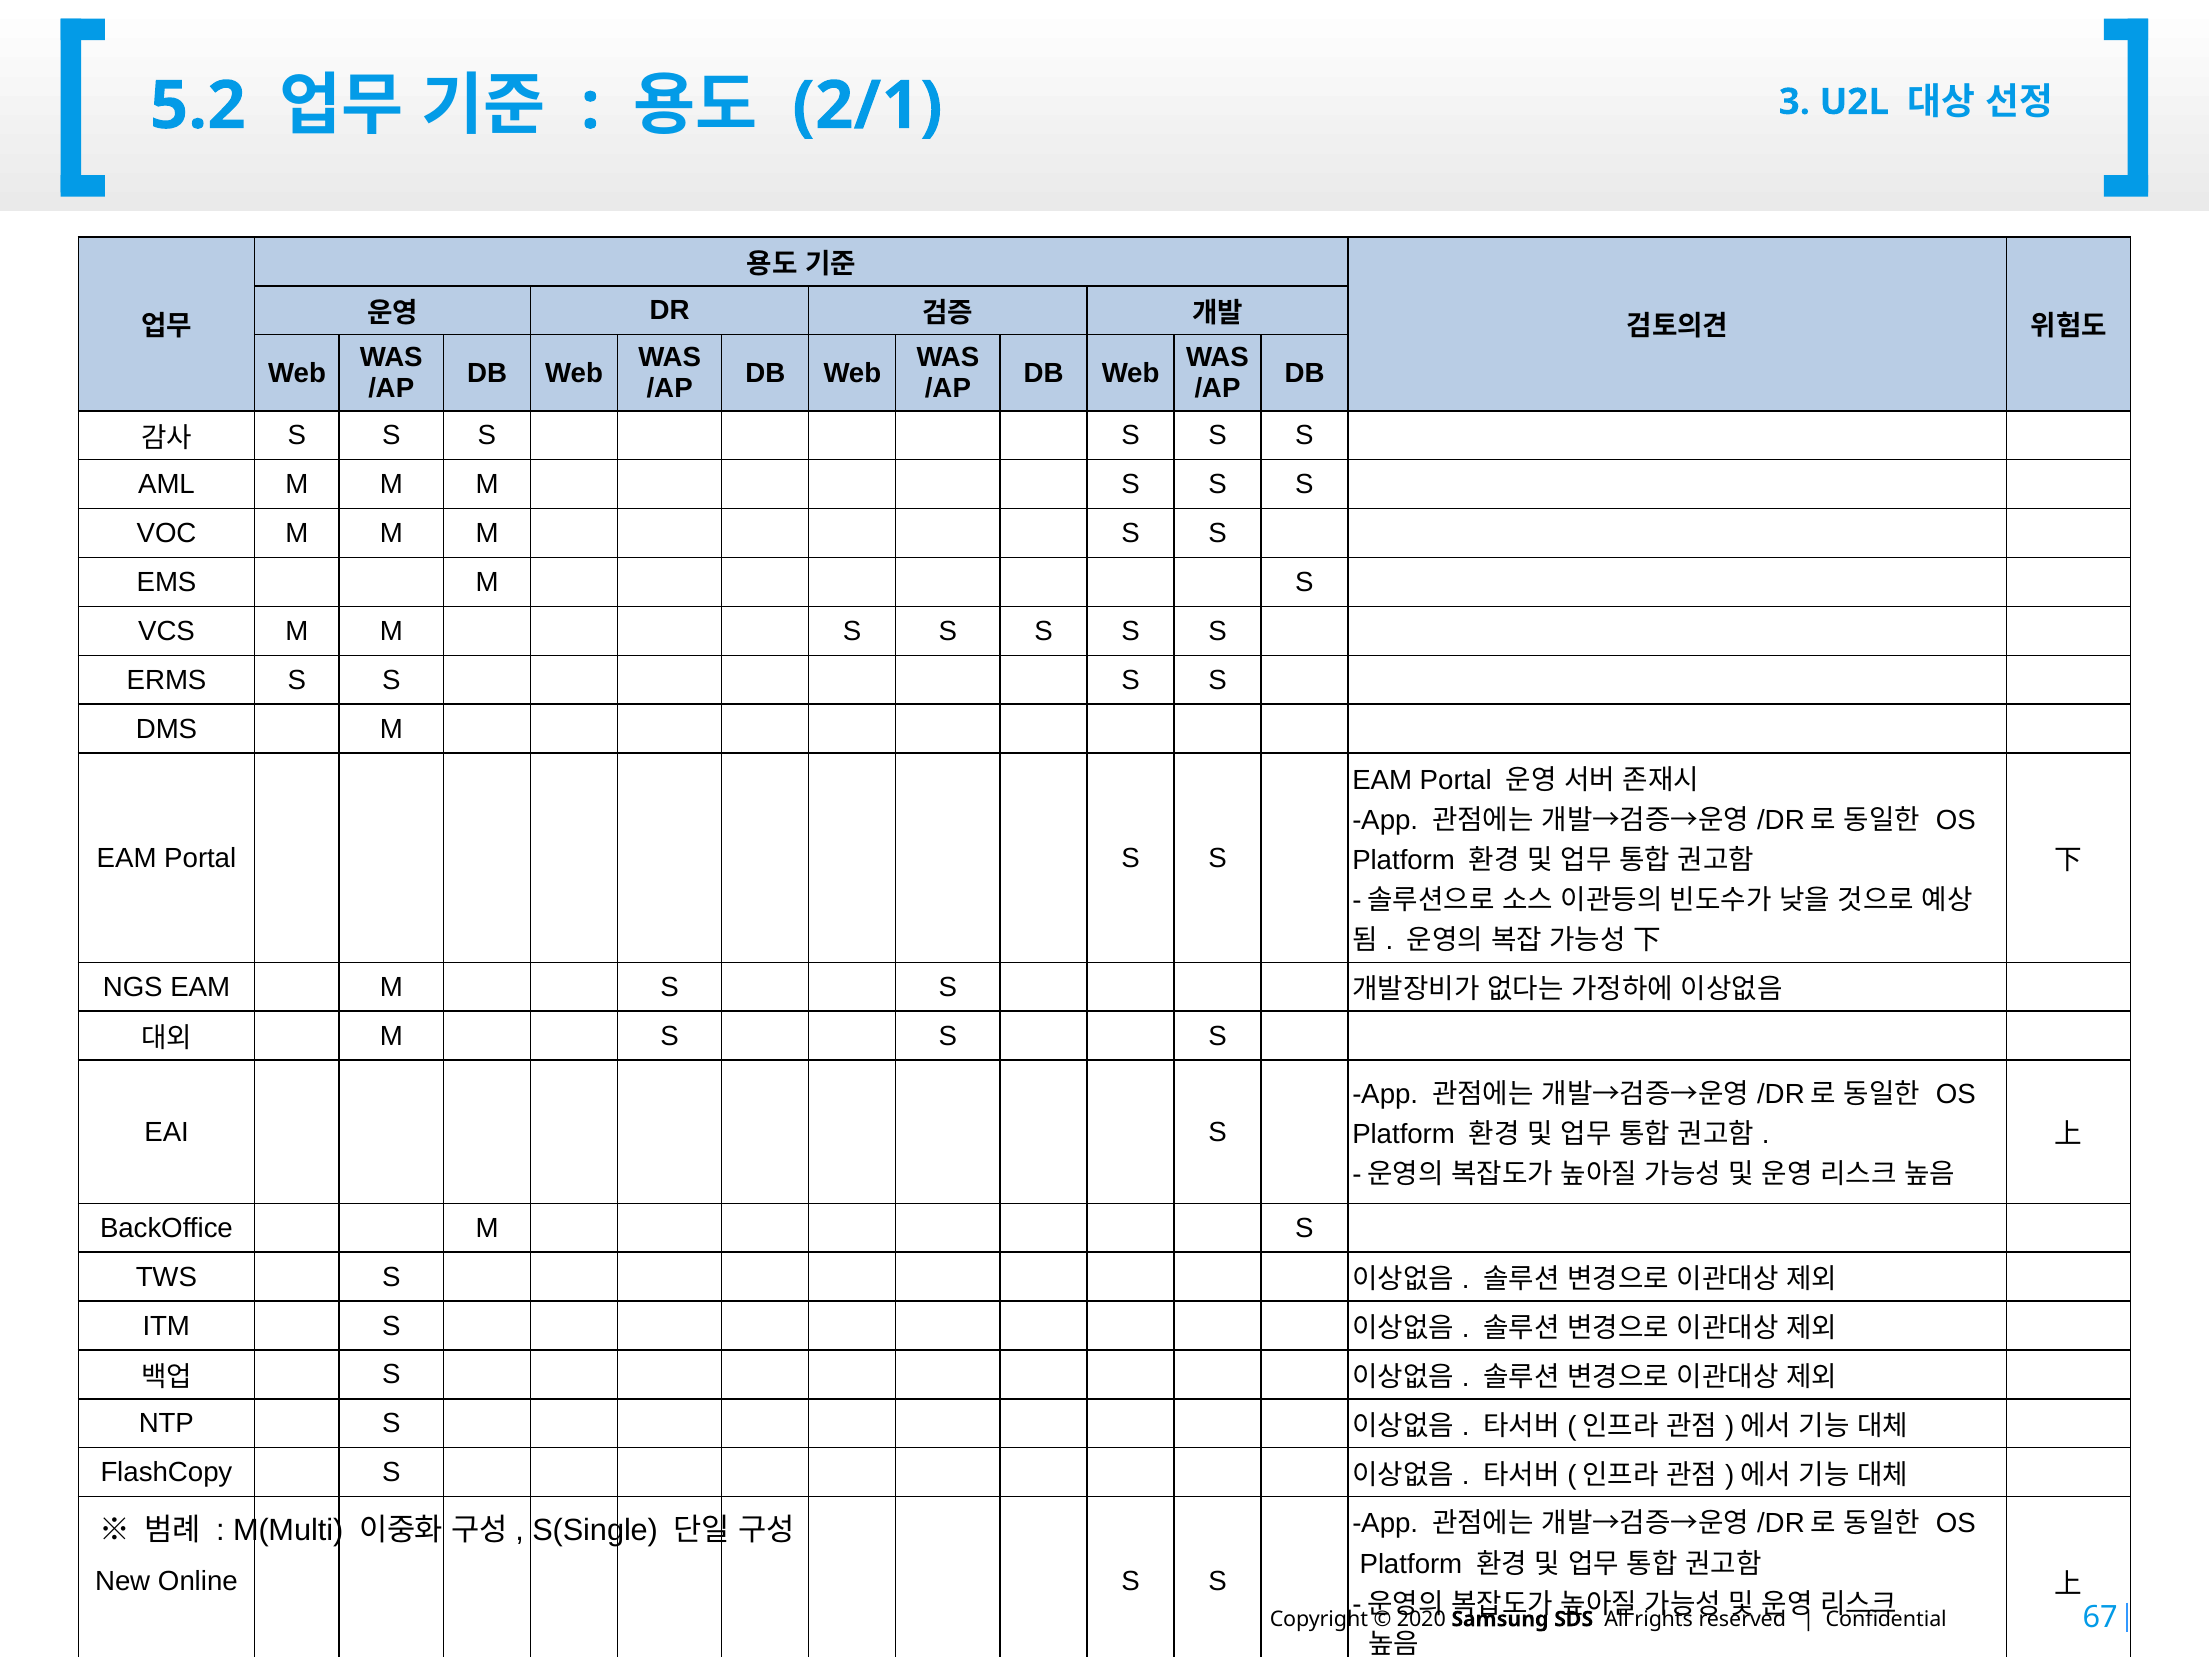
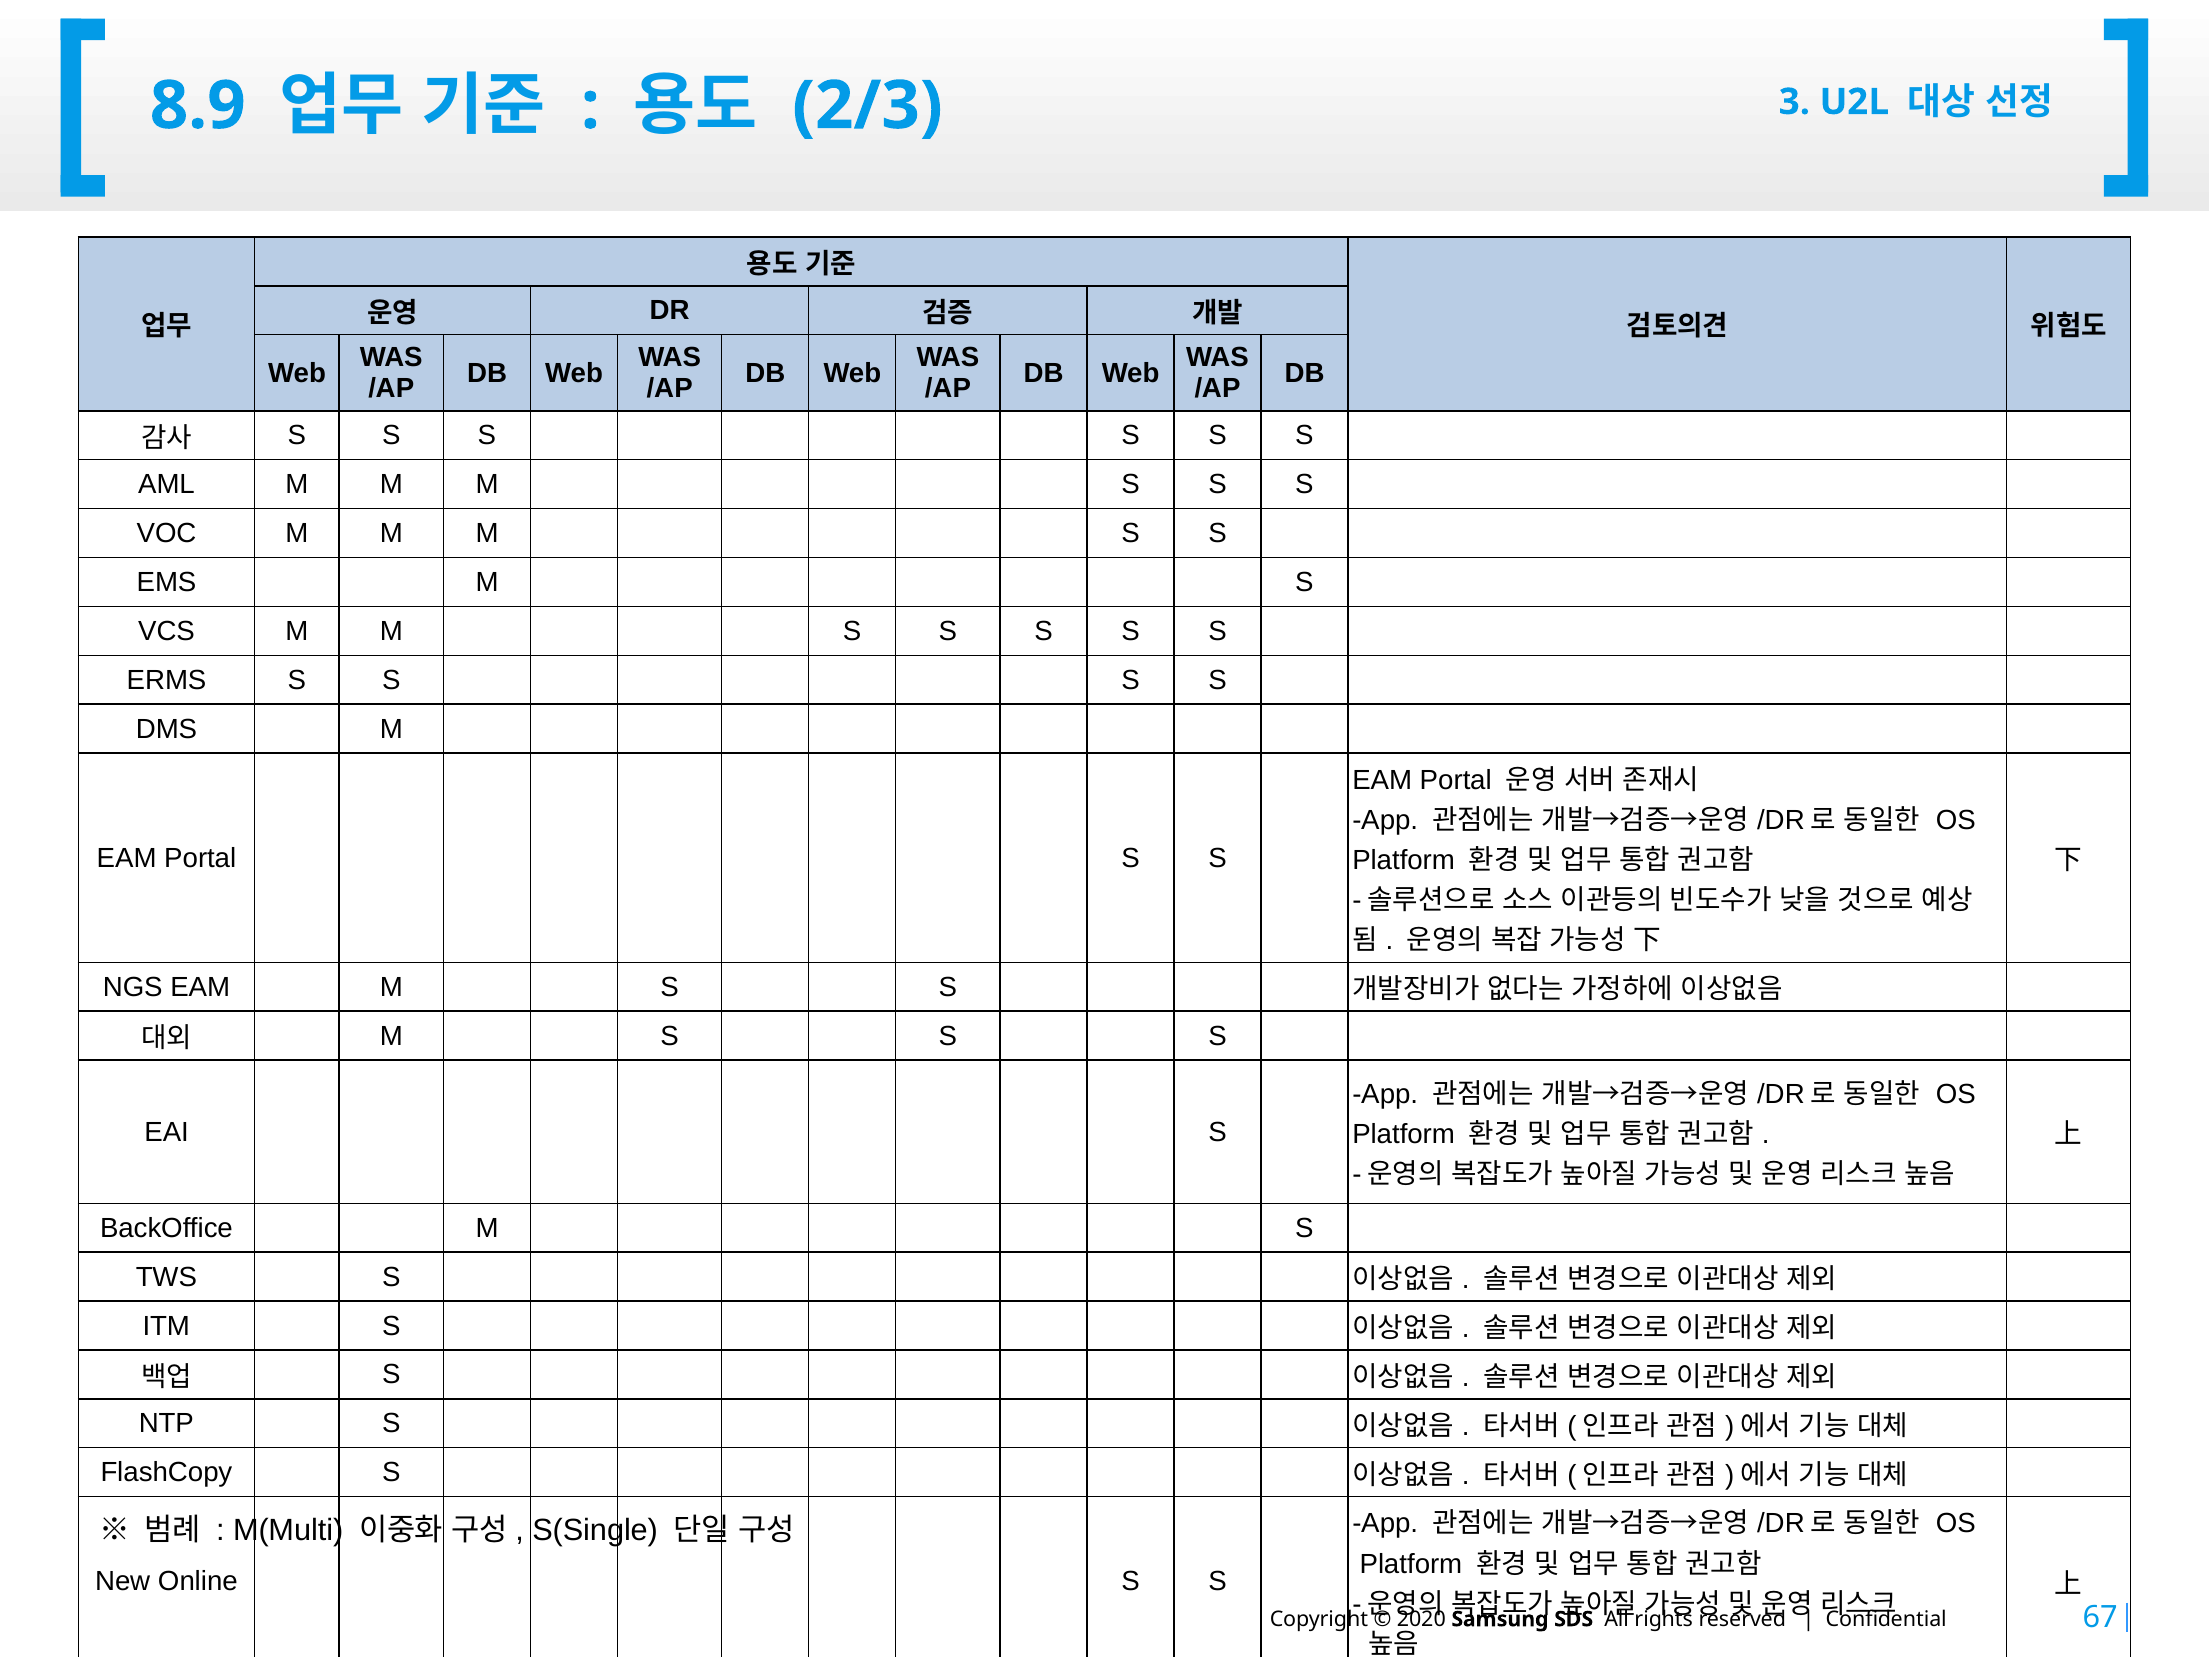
5.2: 5.2 -> 8.9 (198, 106)
2/1: 2/1 -> 2/3 (867, 106)
